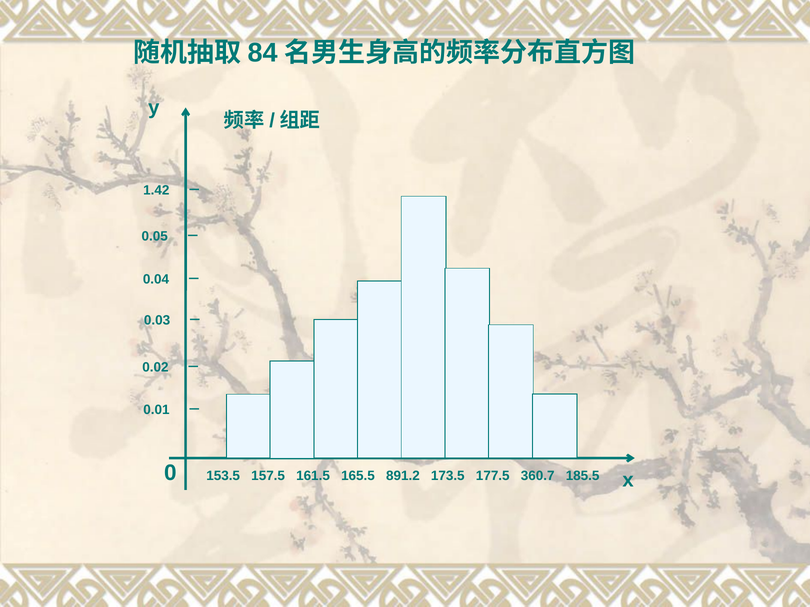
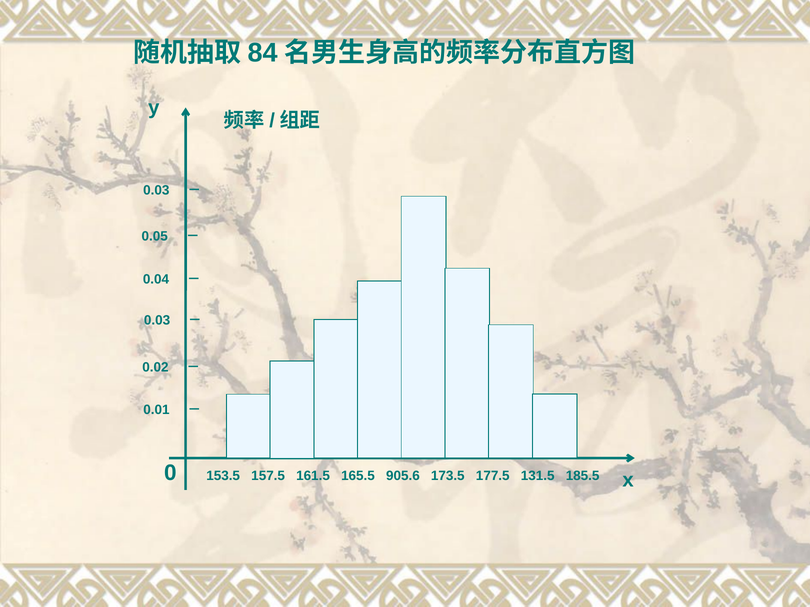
1.42: 1.42 -> 0.03 (156, 190)
891.2: 891.2 -> 905.6 (403, 476)
360.7: 360.7 -> 131.5 (538, 476)
